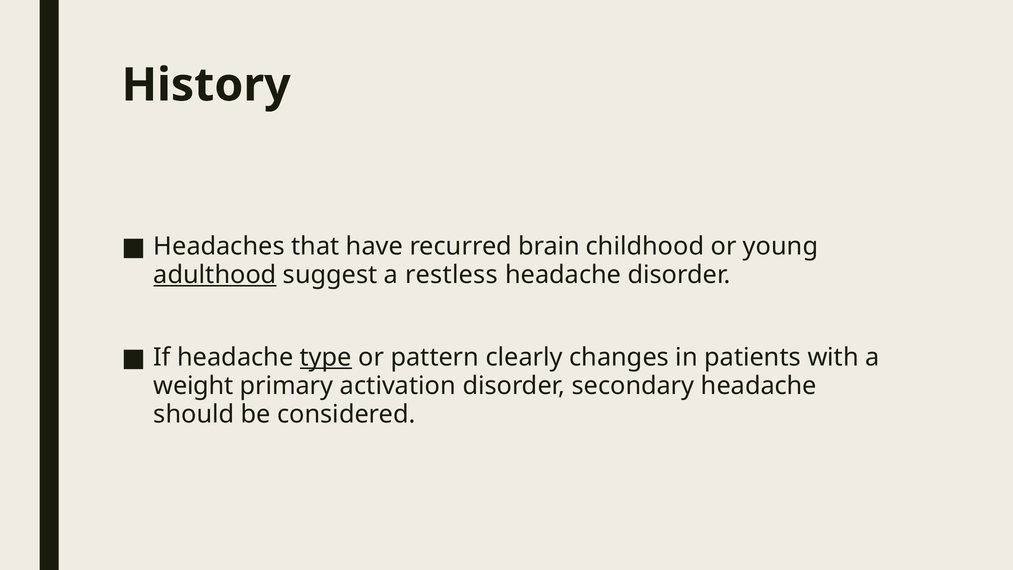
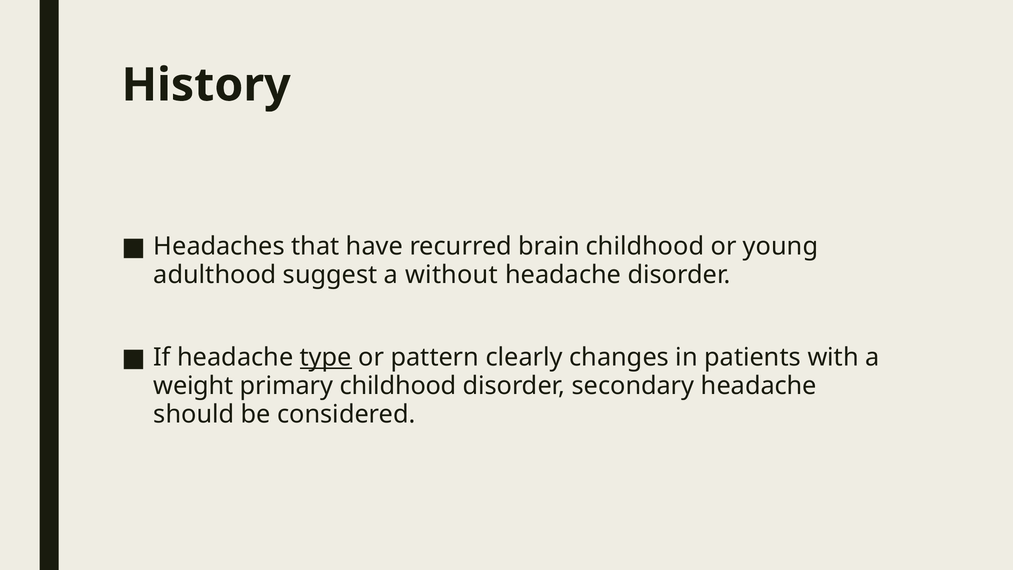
adulthood underline: present -> none (215, 275)
restless: restless -> without (452, 275)
primary activation: activation -> childhood (398, 386)
